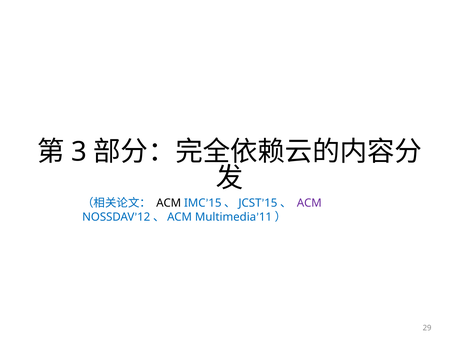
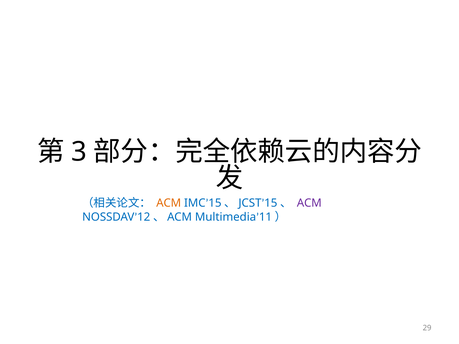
ACM colour: black -> orange (169, 203)
